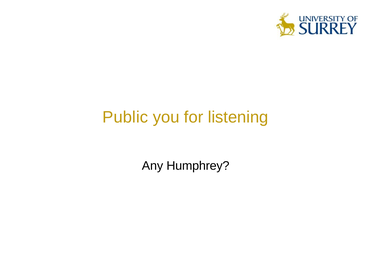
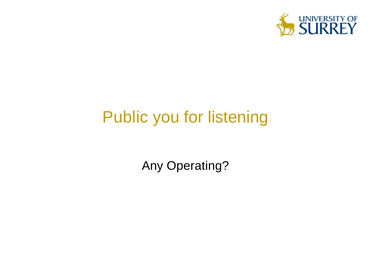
Humphrey: Humphrey -> Operating (198, 166)
